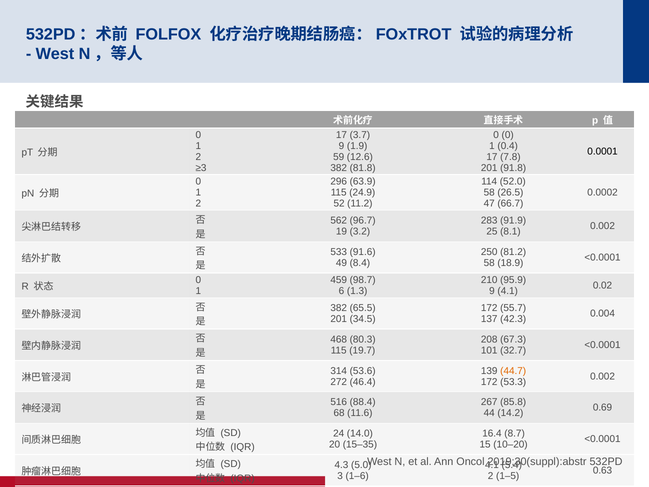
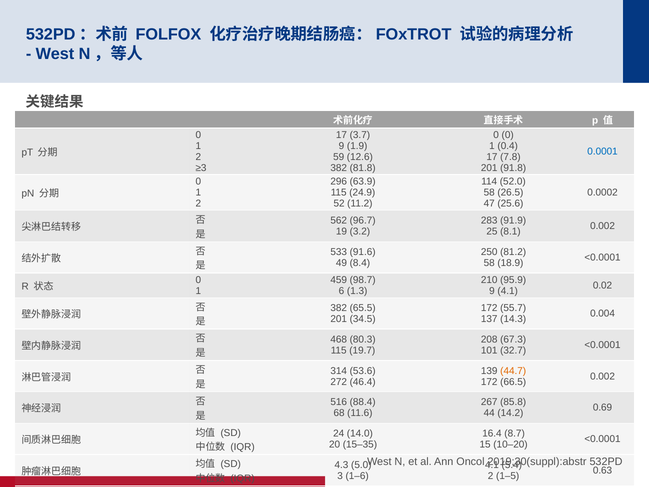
0.0001 colour: black -> blue (603, 151)
66.7: 66.7 -> 25.6 (510, 204)
42.3: 42.3 -> 14.3 (513, 319)
53.3: 53.3 -> 66.5 (513, 382)
